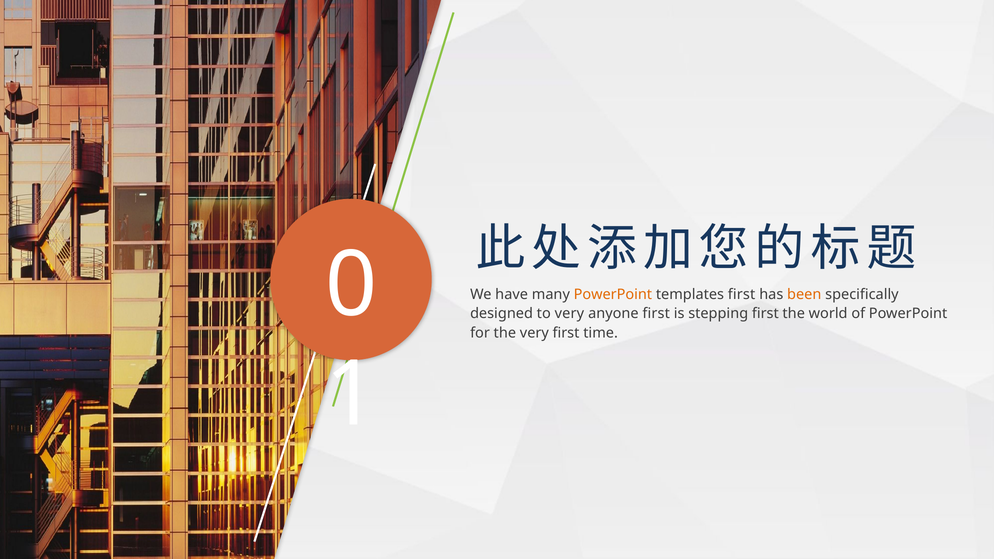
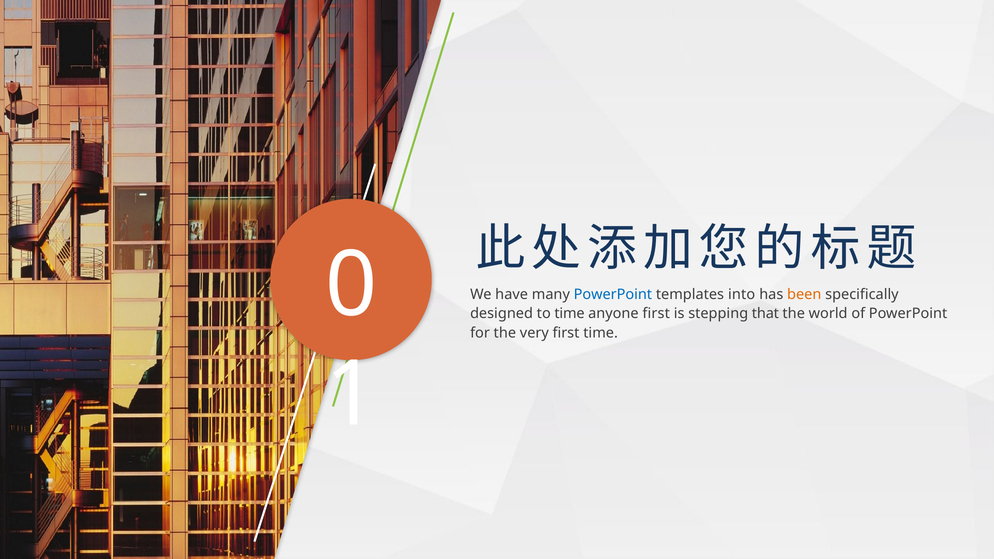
PowerPoint colour: orange -> blue (613, 295)
templates first: first -> into (742, 295)
to very: very -> time (570, 314)
stepping first: first -> that (765, 314)
